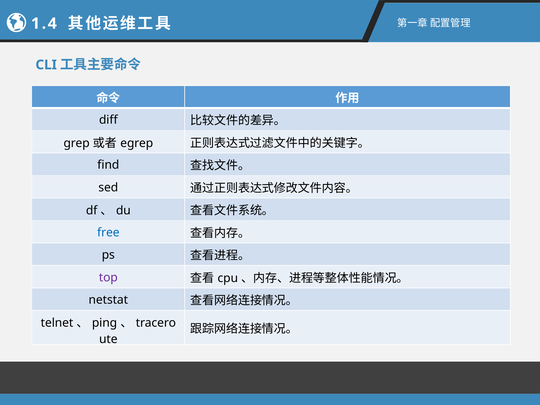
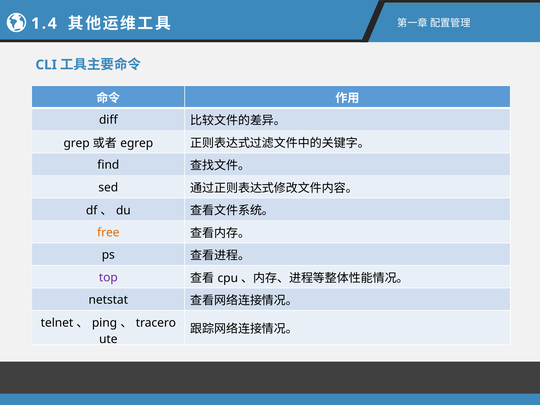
free colour: blue -> orange (108, 232)
